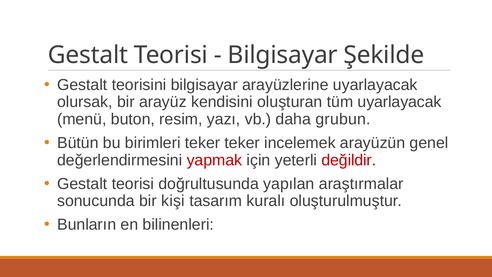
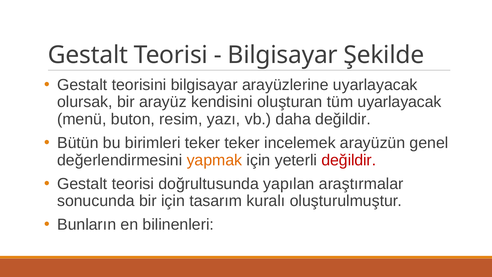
daha grubun: grubun -> değildir (343, 119)
yapmak colour: red -> orange (214, 160)
bir kişi: kişi -> için (173, 201)
